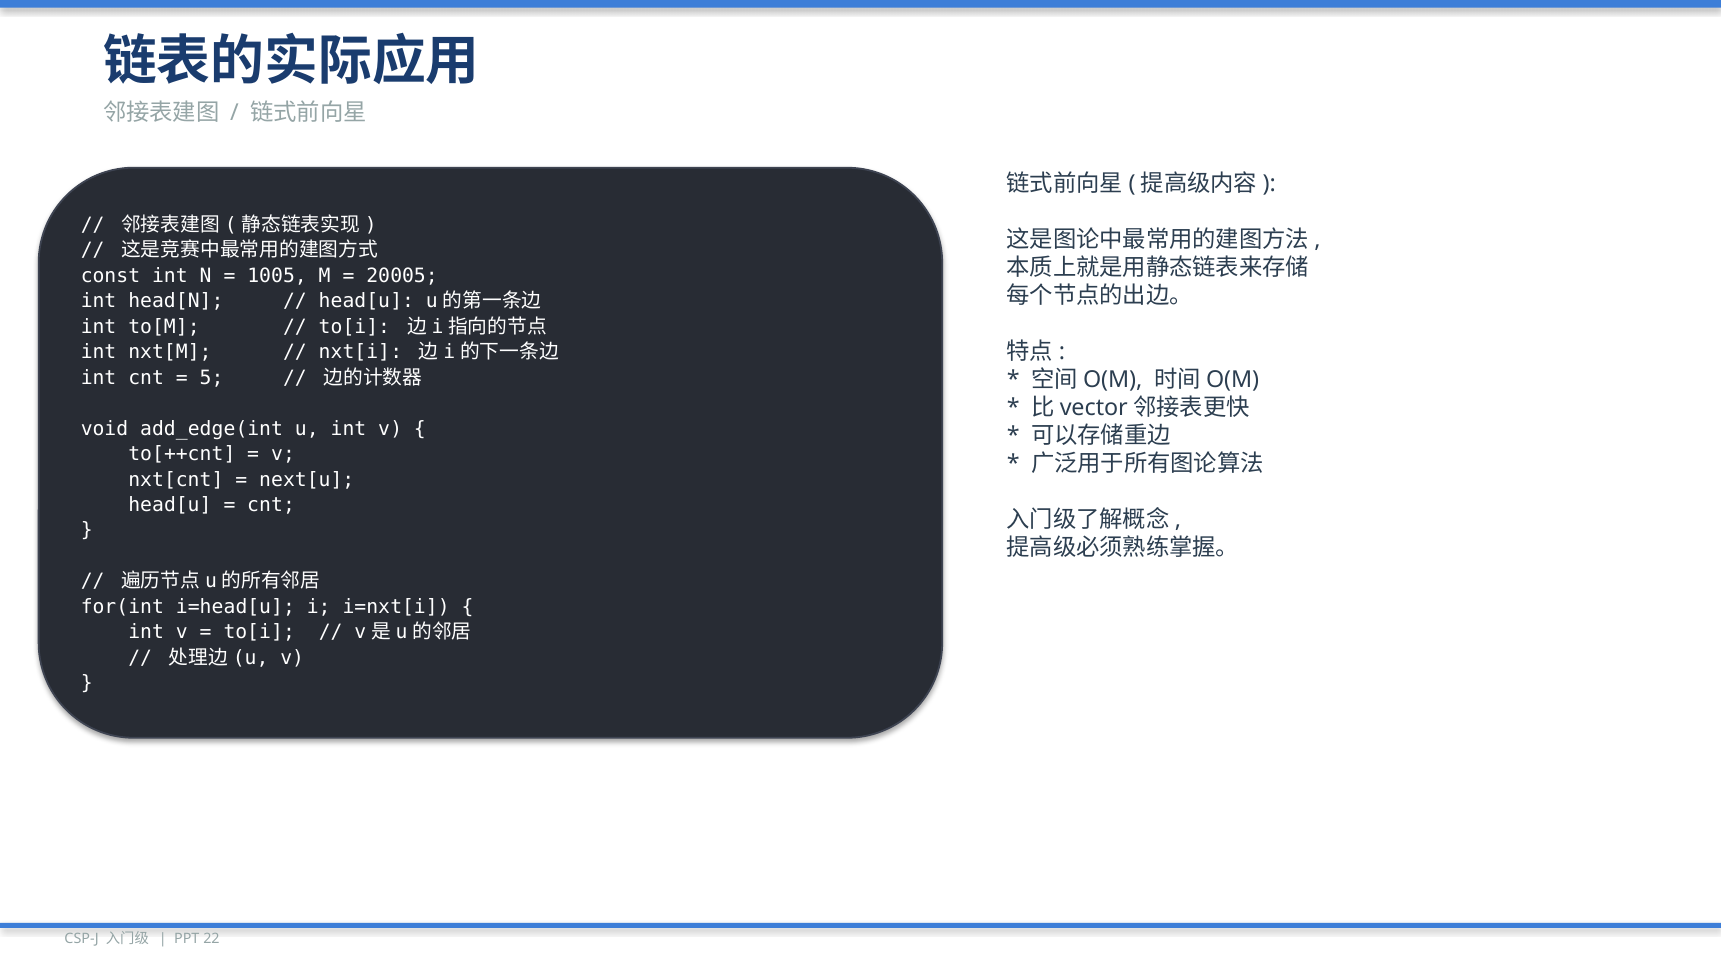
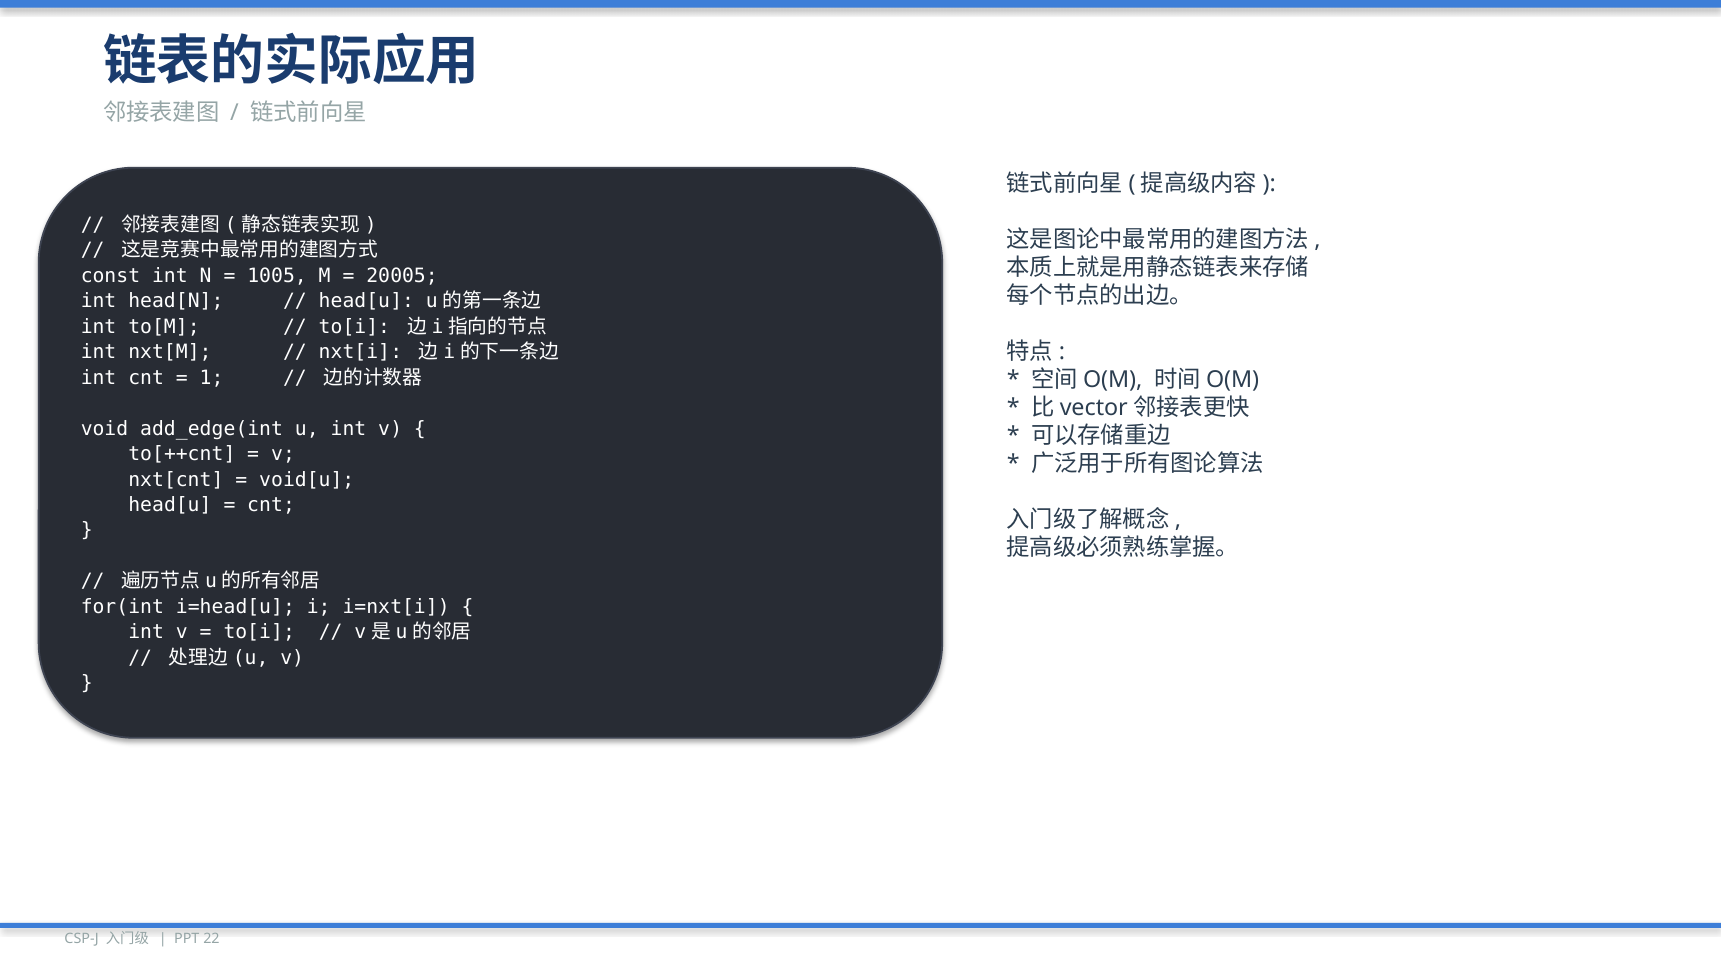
5: 5 -> 1 (212, 378)
next[u: next[u -> void[u (307, 480)
